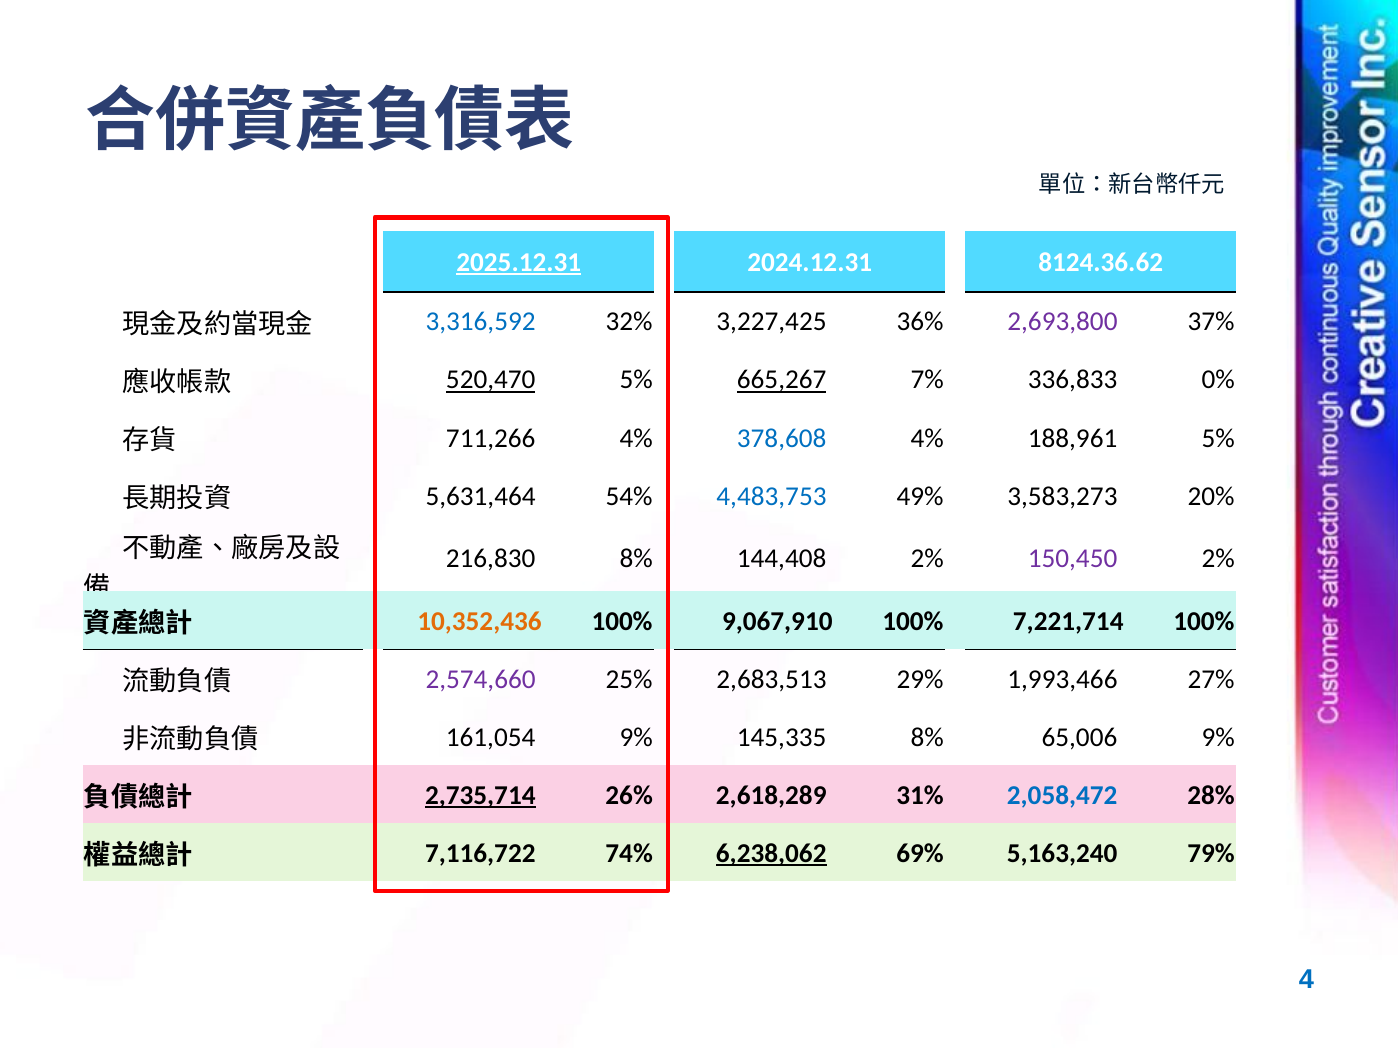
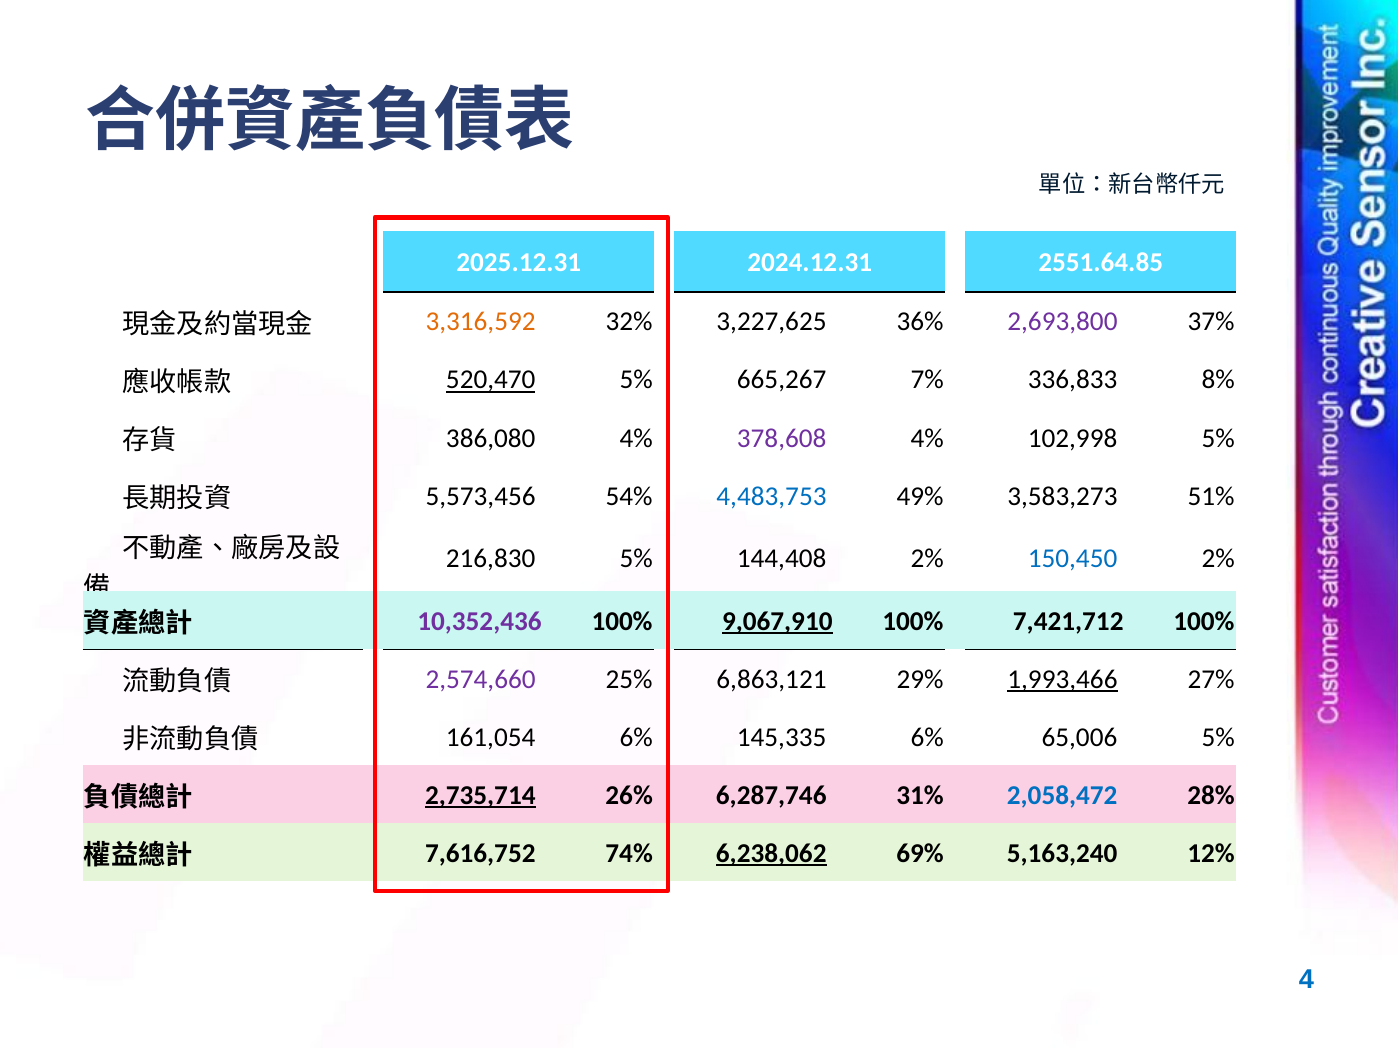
2025.12.31 underline: present -> none (519, 263)
8124.36.62: 8124.36.62 -> 2551.64.85 (1101, 263)
3,316,592 colour: blue -> orange (481, 322)
3,227,425: 3,227,425 -> 3,227,625 (772, 322)
665,267 underline: present -> none (782, 380)
0%: 0% -> 8% (1218, 380)
711,266: 711,266 -> 386,080 (491, 438)
378,608 colour: blue -> purple (782, 438)
188,961: 188,961 -> 102,998 (1073, 438)
5,631,464: 5,631,464 -> 5,573,456 (481, 496)
20%: 20% -> 51% (1211, 496)
216,830 8%: 8% -> 5% (636, 559)
150,450 colour: purple -> blue (1073, 559)
10,352,436 colour: orange -> purple (479, 621)
9,067,910 underline: none -> present (777, 621)
7,221,714: 7,221,714 -> 7,421,712 (1068, 621)
2,683,513: 2,683,513 -> 6,863,121 (772, 679)
1,993,466 underline: none -> present (1062, 679)
161,054 9%: 9% -> 6% (636, 738)
145,335 8%: 8% -> 6% (927, 738)
65,006 9%: 9% -> 5% (1218, 738)
2,618,289: 2,618,289 -> 6,287,746 (771, 796)
7,116,722: 7,116,722 -> 7,616,752 (480, 854)
79%: 79% -> 12% (1211, 854)
